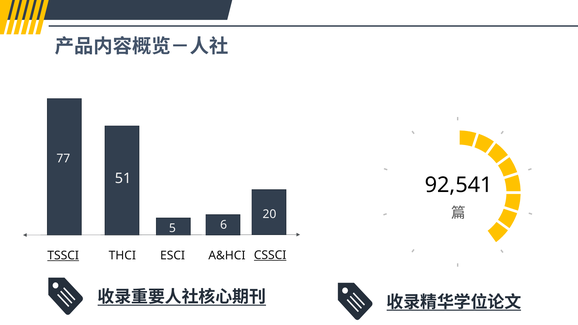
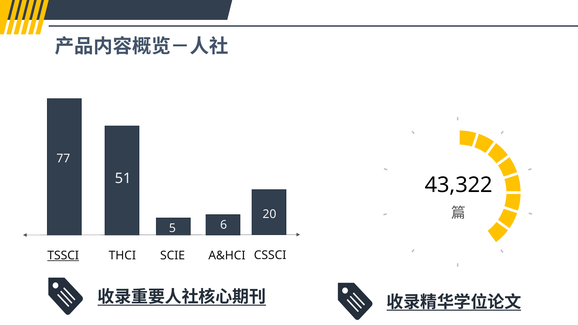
92,541: 92,541 -> 43,322 (459, 185)
CSSCI underline: present -> none (270, 255)
ESCI: ESCI -> SCIE (173, 256)
